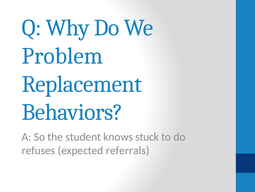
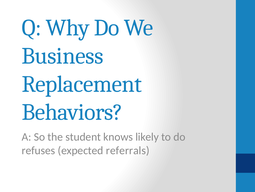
Problem: Problem -> Business (62, 56)
stuck: stuck -> likely (147, 136)
